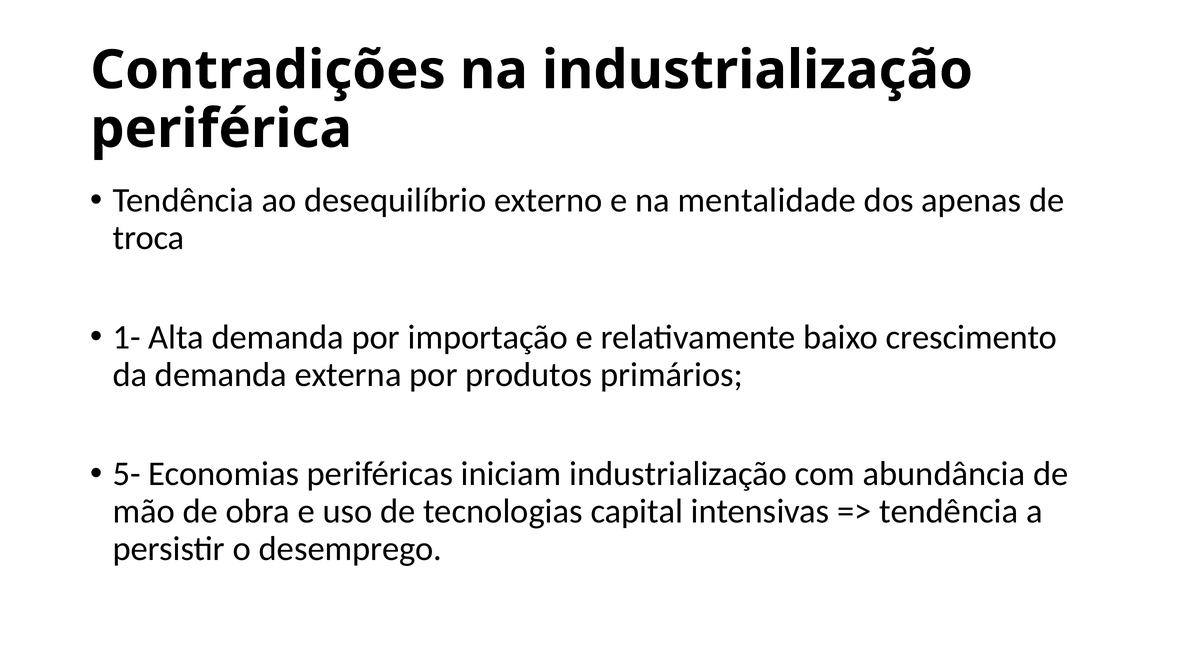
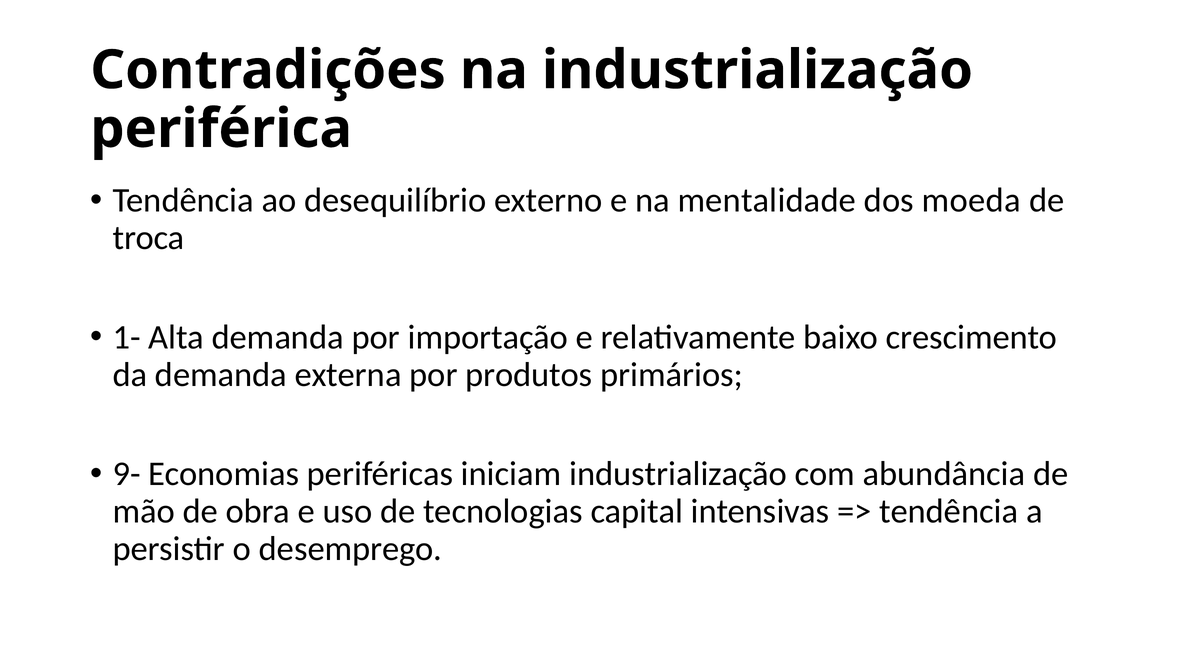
apenas: apenas -> moeda (971, 200)
5-: 5- -> 9- (127, 474)
